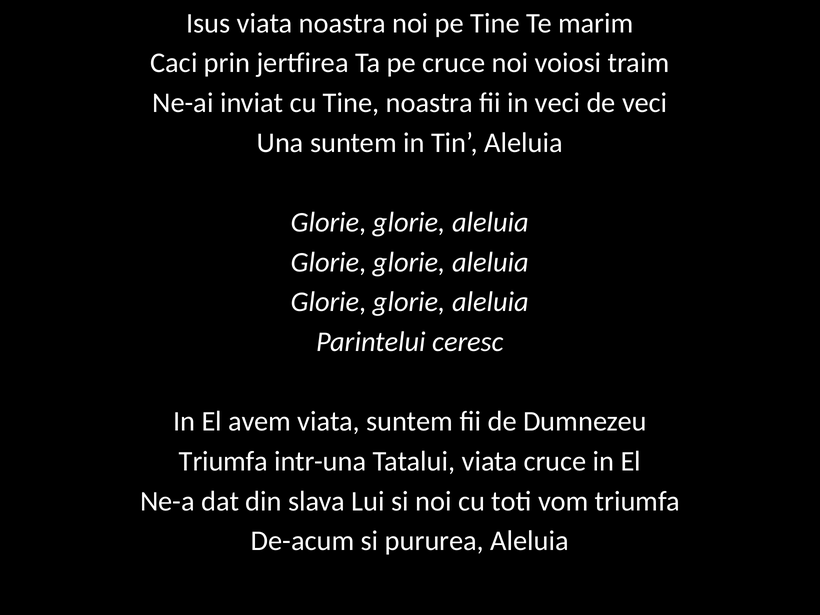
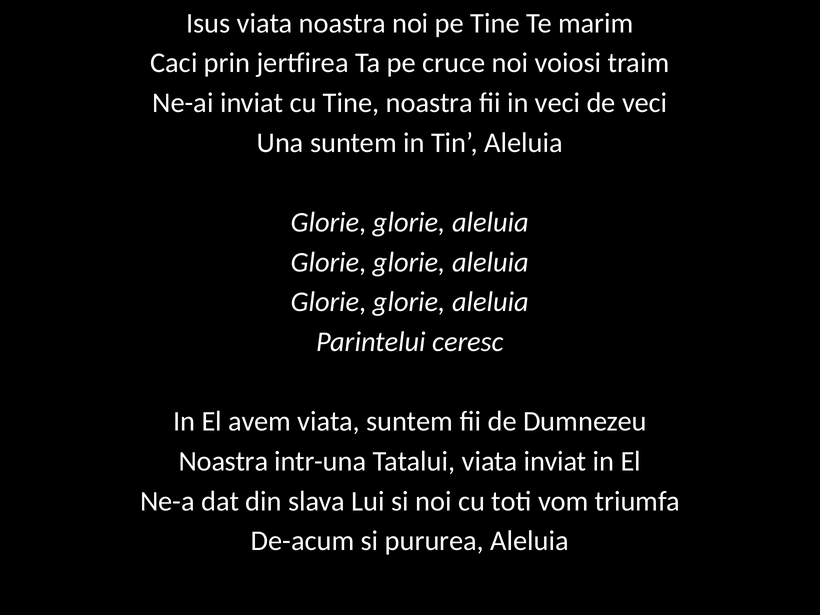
Triumfa: Triumfa -> Noastra (223, 461)
viata cruce: cruce -> inviat (555, 461)
